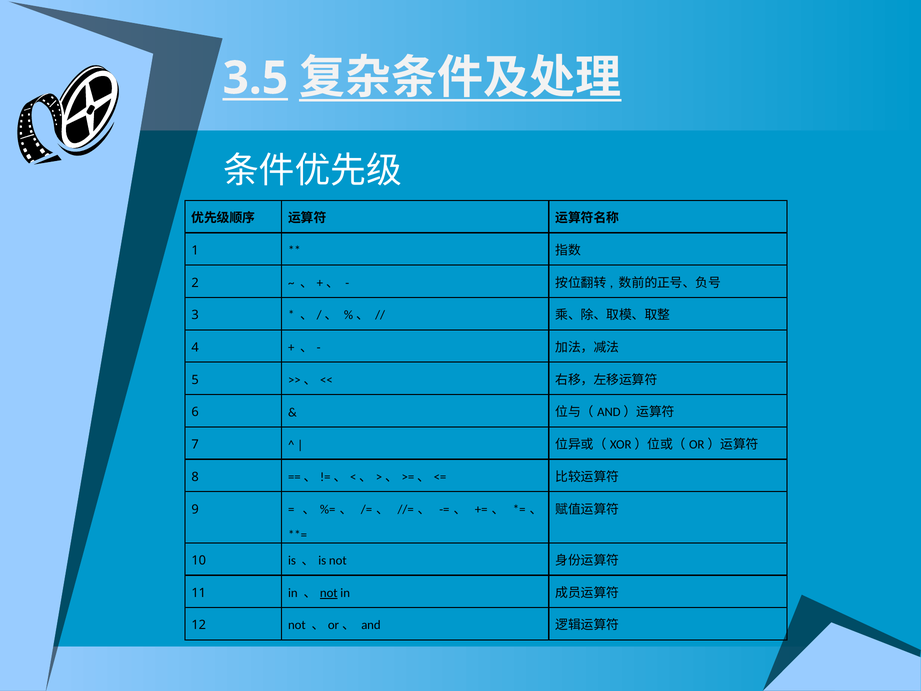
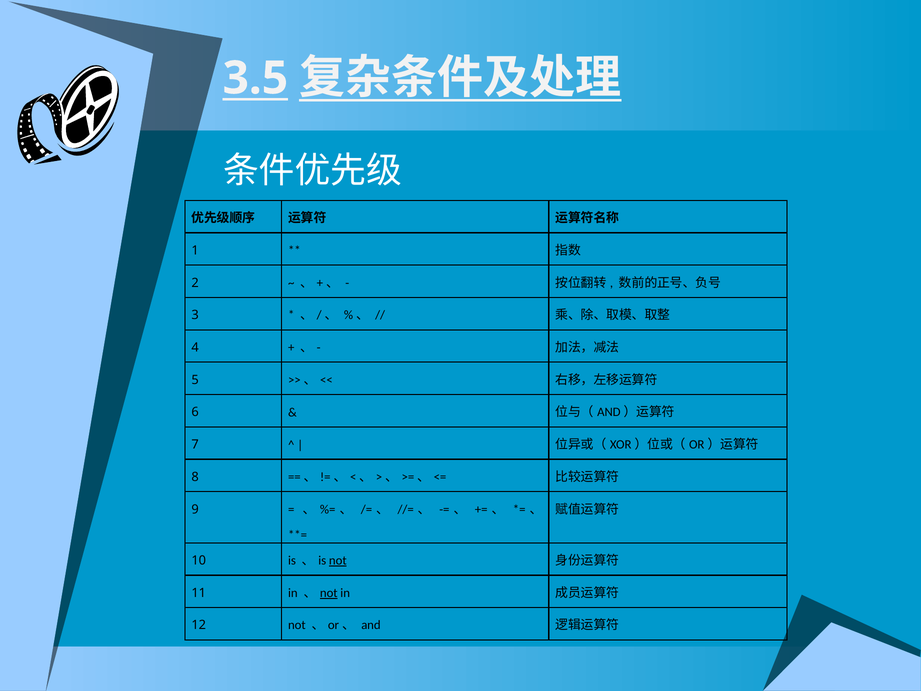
not underline: none -> present (338, 560)
